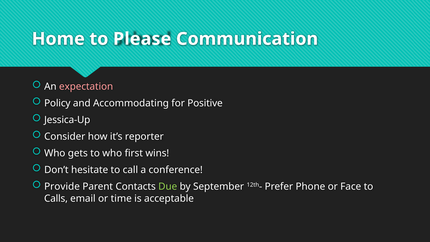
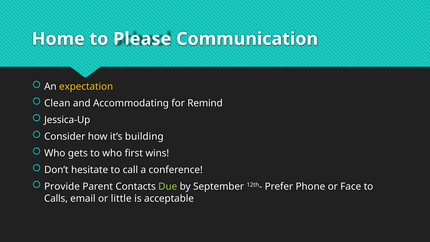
expectation colour: pink -> yellow (86, 87)
Policy: Policy -> Clean (57, 103)
Positive: Positive -> Remind (205, 103)
reporter: reporter -> building (144, 137)
time: time -> little (121, 198)
